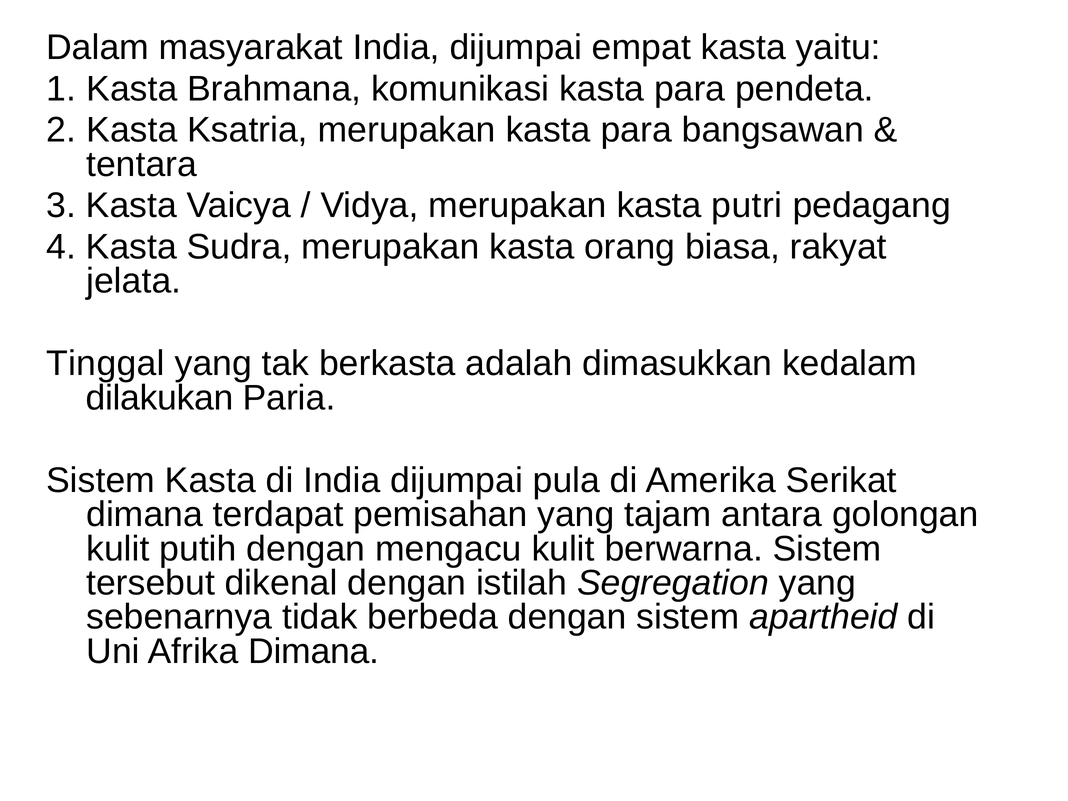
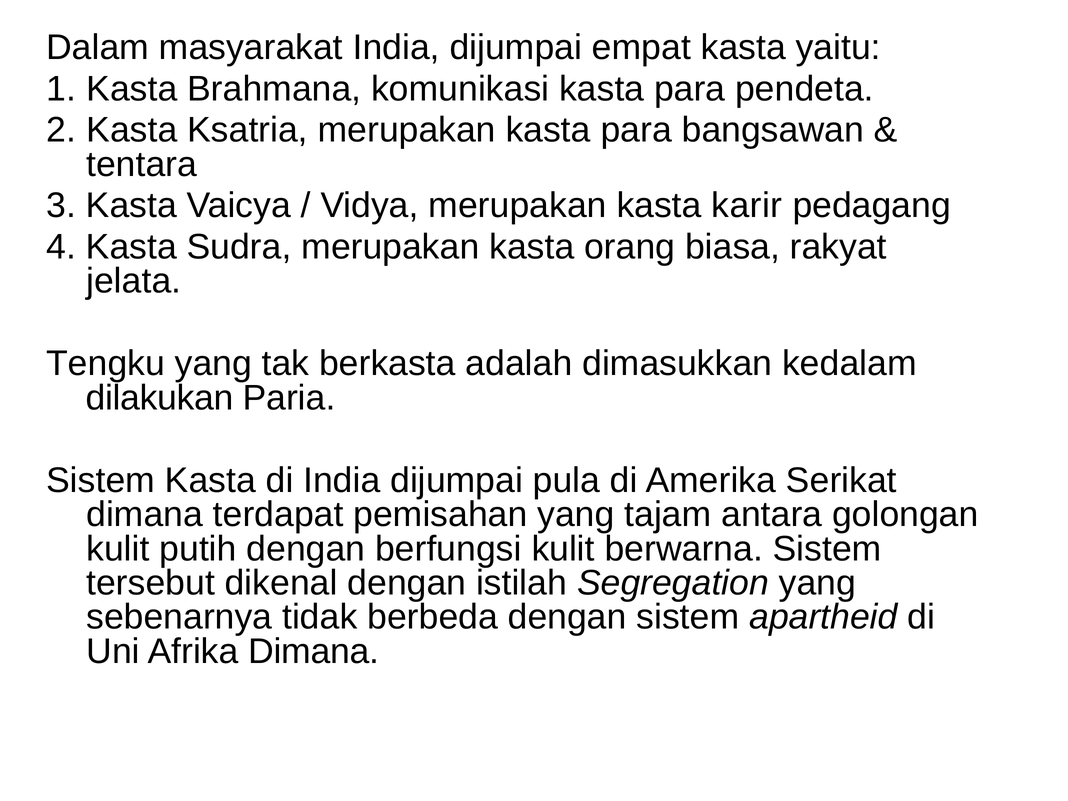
putri: putri -> karir (747, 206)
Tinggal: Tinggal -> Tengku (106, 364)
mengacu: mengacu -> berfungsi (448, 549)
